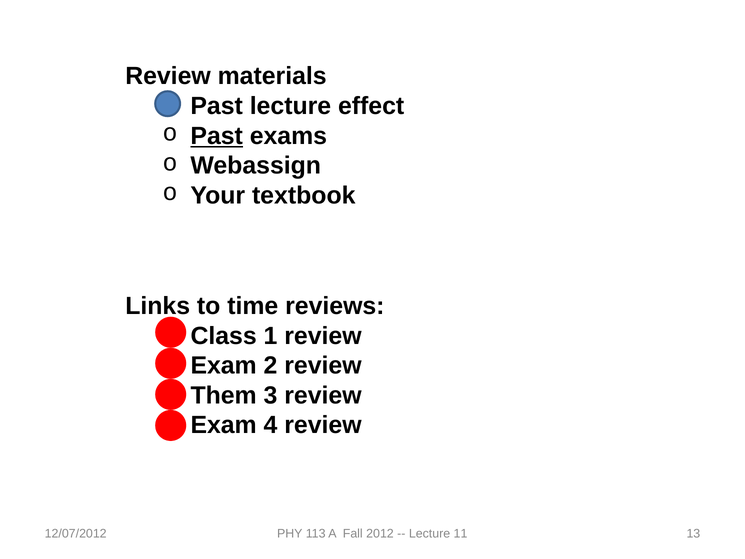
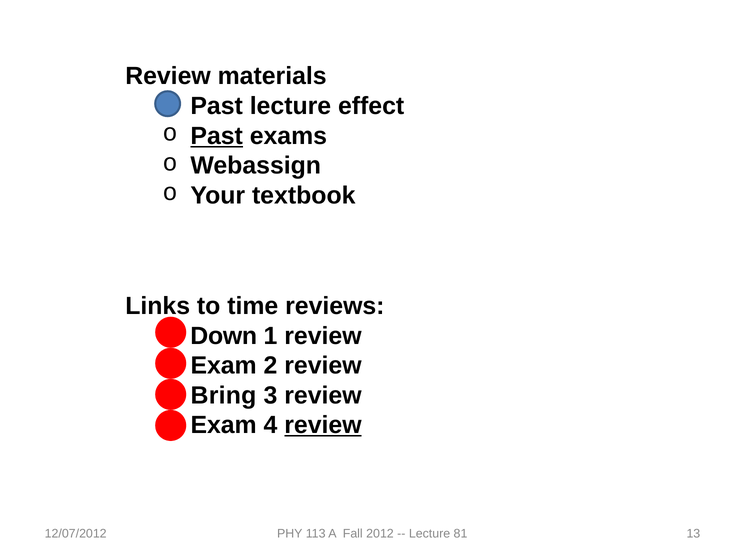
Class: Class -> Down (224, 336)
Them: Them -> Bring (223, 395)
review underline: none -> present (323, 425)
11: 11 -> 81 (461, 534)
